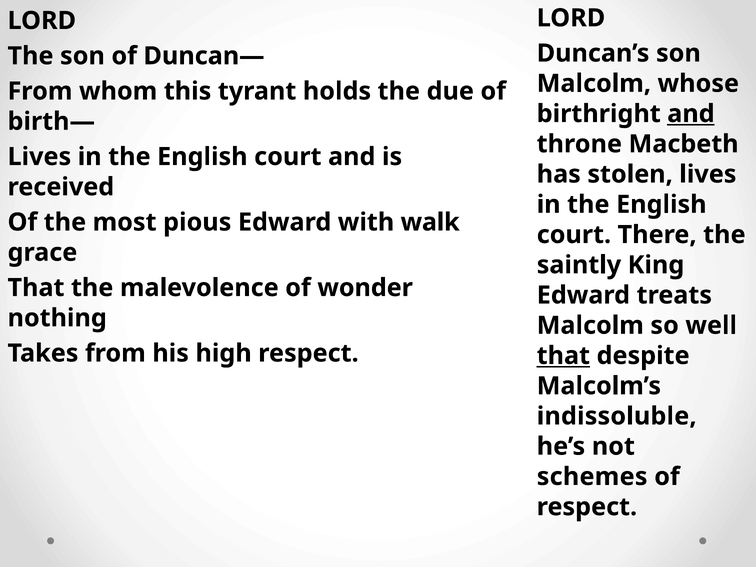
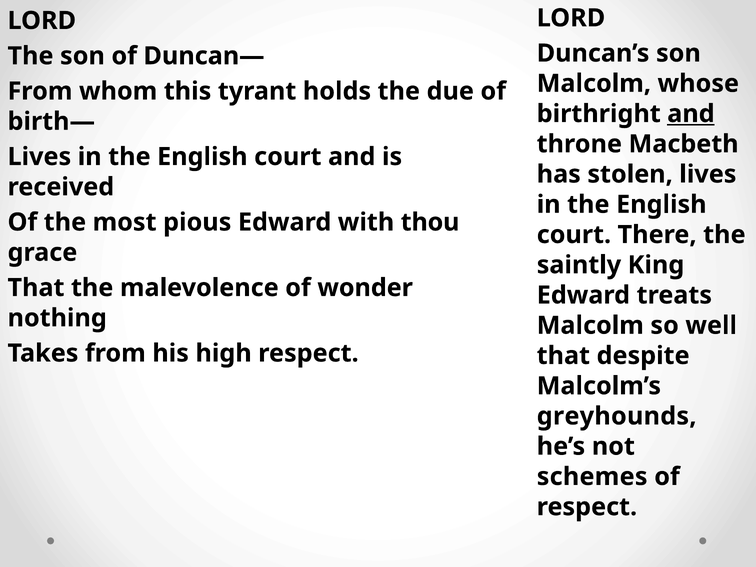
walk: walk -> thou (430, 222)
that underline: present -> none (563, 356)
indissoluble: indissoluble -> greyhounds (617, 416)
